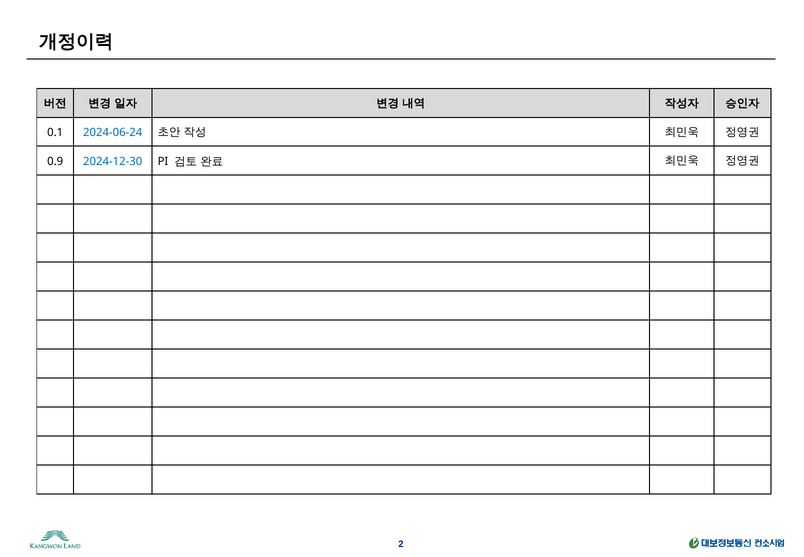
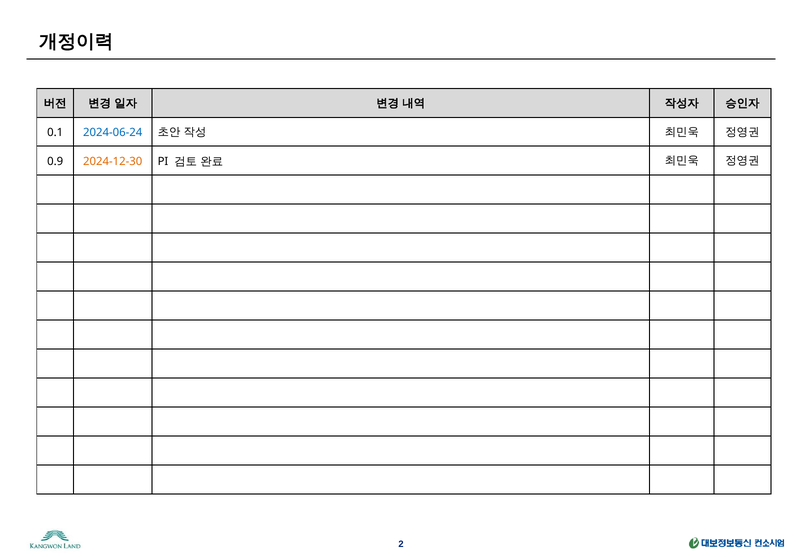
2024-12-30 colour: blue -> orange (113, 161)
